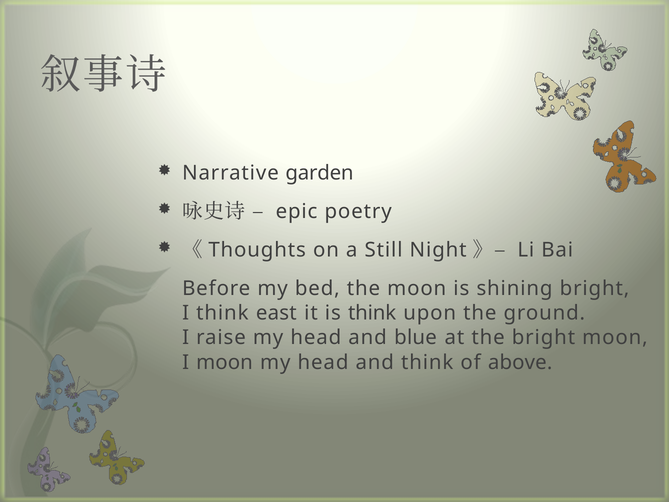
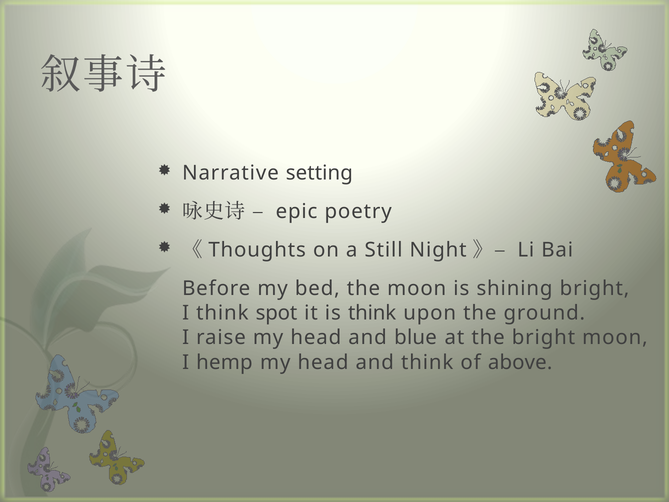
garden: garden -> setting (319, 173)
east: east -> spot (276, 313)
I moon: moon -> hemp (224, 362)
